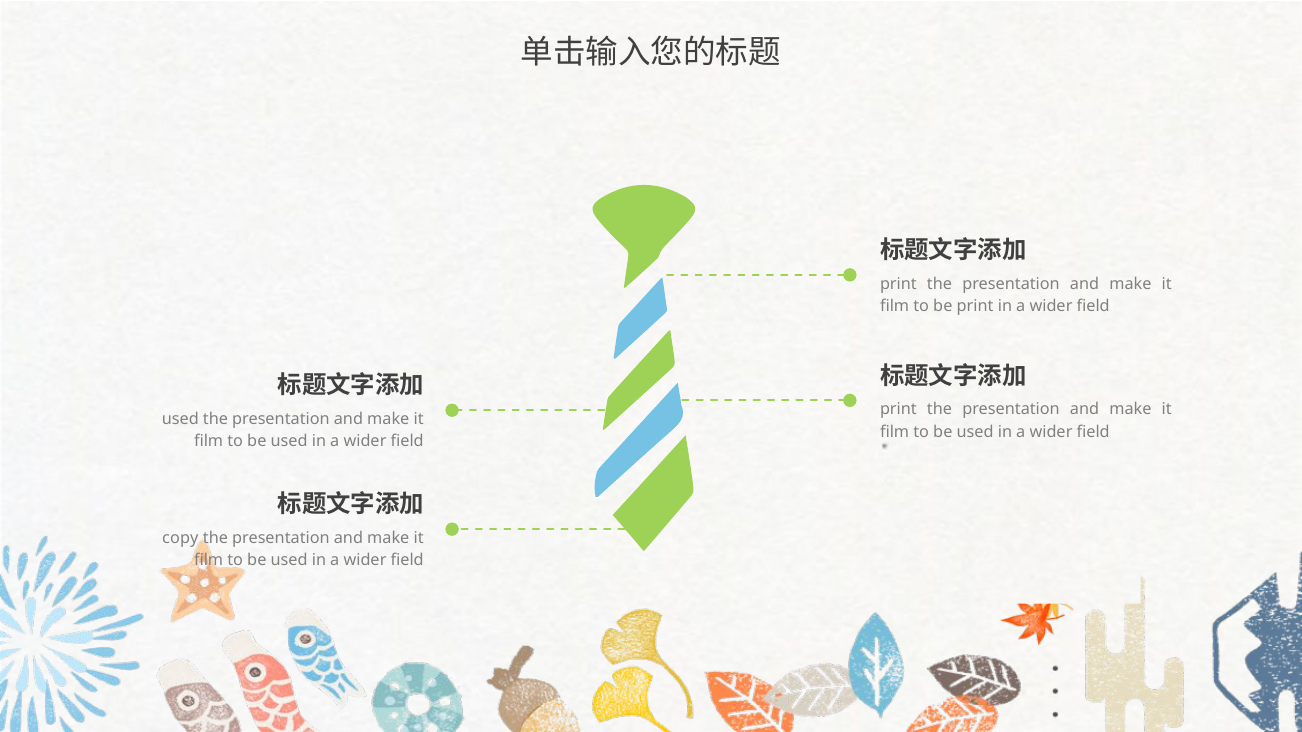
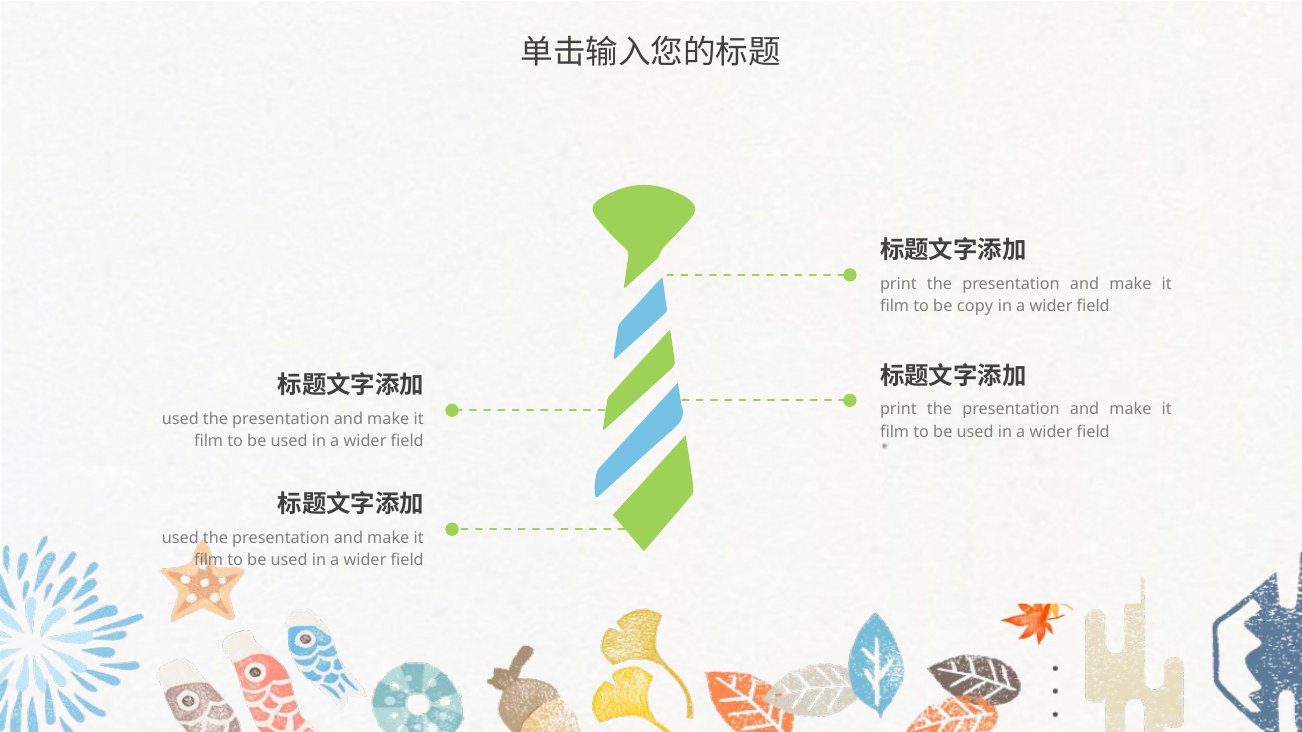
be print: print -> copy (975, 306)
copy: copy -> used (180, 539)
